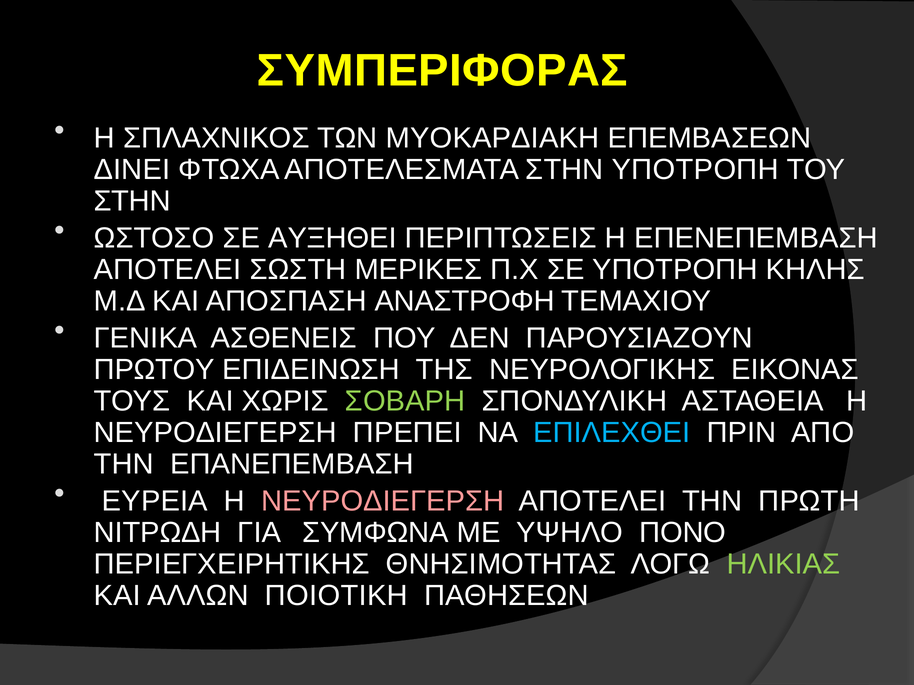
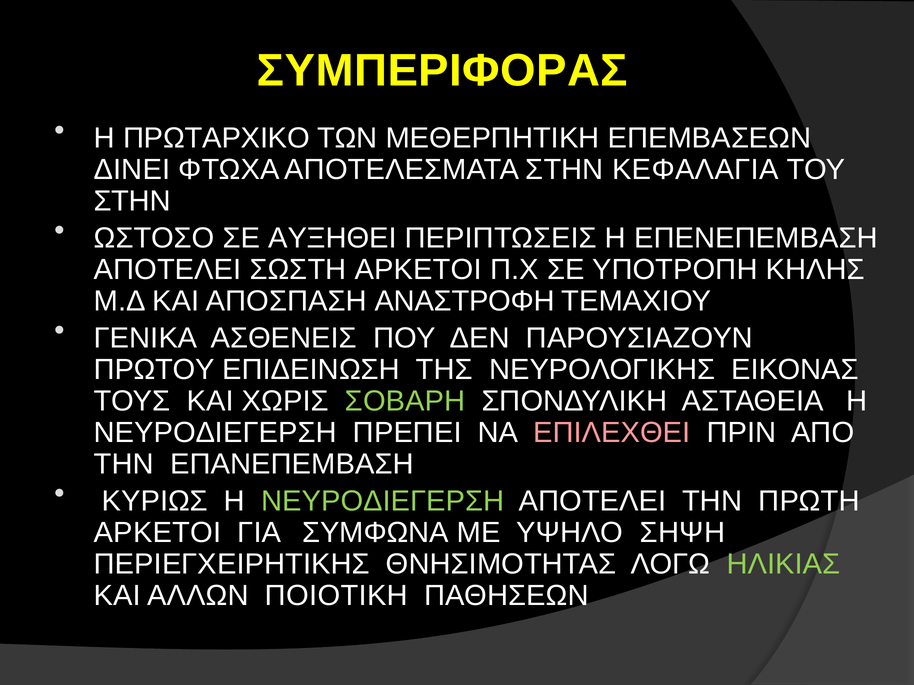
ΣΠΛΑΧΝΙΚΟΣ: ΣΠΛΑΧΝΙΚΟΣ -> ΠΡΩΤΑΡΧΙΚΟ (216, 138)
ΜΥΟΚΑΡΔΙΑΚΗ: ΜΥΟΚΑΡΔΙΑΚΗ -> ΜΕΘΕΡΠΗΤΙΚΗ (493, 138)
ΣΤΗΝ ΥΠΟΤΡΟΠΗ: ΥΠΟΤΡΟΠΗ -> ΚΕΦΑΛΑΓΙΑ (695, 170)
ΣΩΣΤΗ ΜΕΡΙΚΕΣ: ΜΕΡΙΚΕΣ -> ΑΡΚΕΤΟΙ (418, 270)
ΕΠΙΛΕΧΘΕΙ colour: light blue -> pink (612, 433)
ΕΥΡΕΙΑ: ΕΥΡΕΙΑ -> ΚΥΡΙΩΣ (155, 501)
ΝΕΥΡΟΔΙΕΓΕΡΣΗ colour: pink -> light green (383, 501)
ΝΙΤΡΩΔΗ: ΝΙΤΡΩΔΗ -> ΑΡΚΕΤΟΙ (157, 533)
ΠΟΝΟ: ΠΟΝΟ -> ΣΗΨΗ (682, 533)
